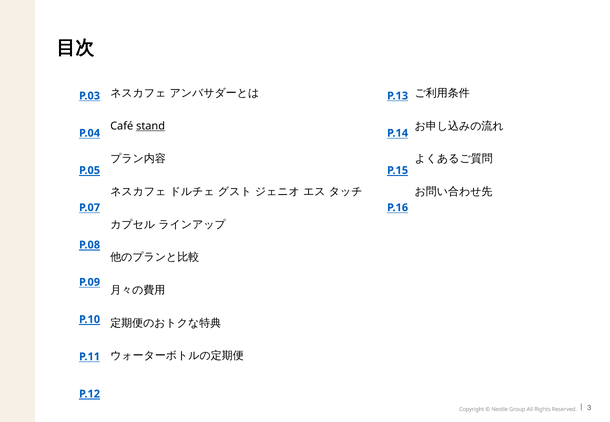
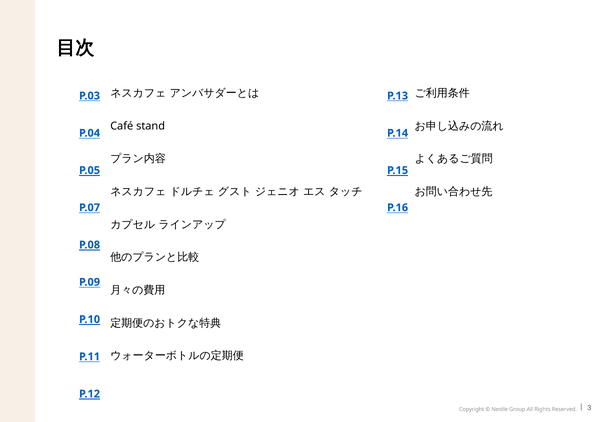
stand underline: present -> none (151, 126)
